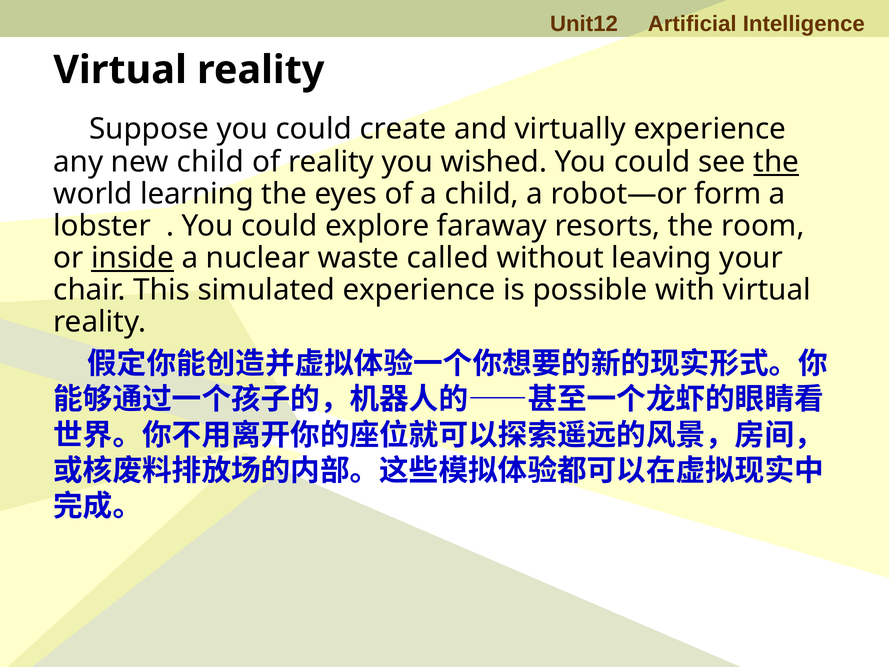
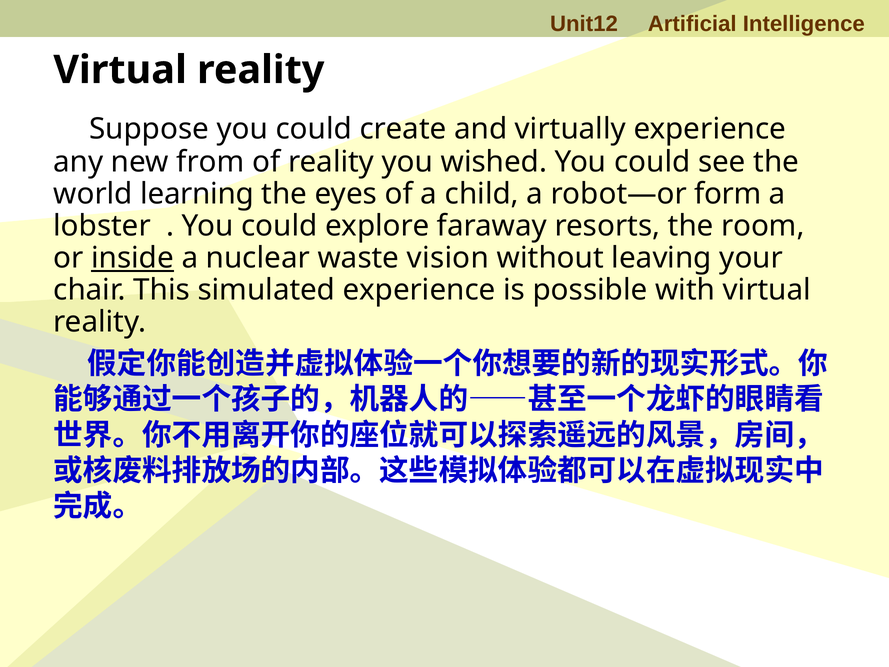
new child: child -> from (210, 162)
the underline: present -> none (776, 162)
called: called -> vision (448, 258)
